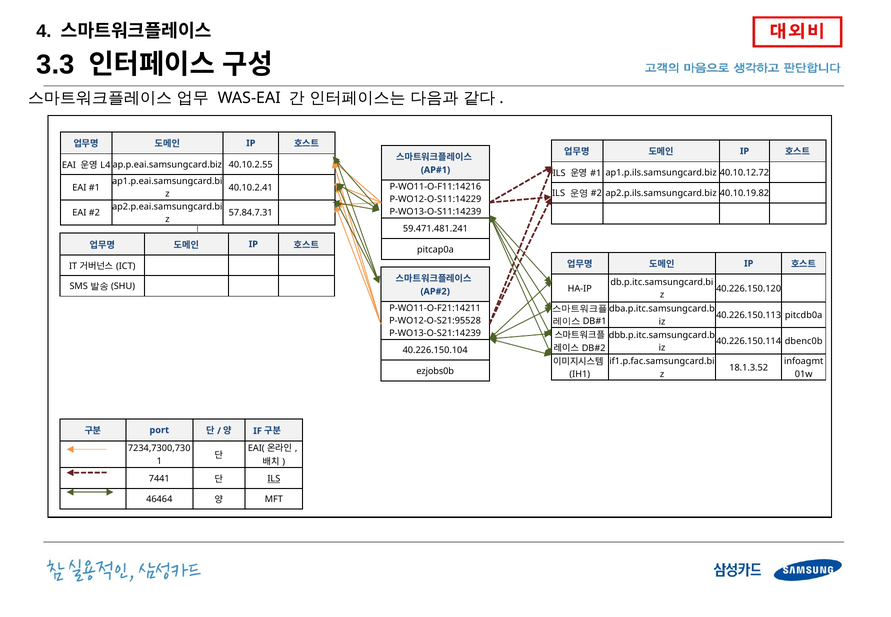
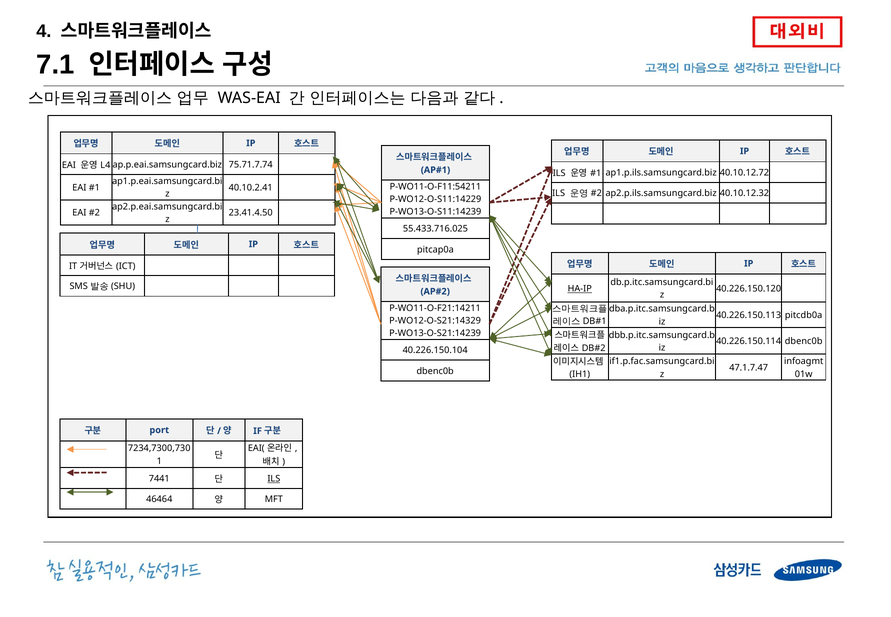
3.3: 3.3 -> 7.1 (55, 65)
40.10.2.55: 40.10.2.55 -> 75.71.7.74 (251, 165)
P-WO11-O-F11:14216: P-WO11-O-F11:14216 -> P-WO11-O-F11:54211 (435, 187)
40.10.19.82: 40.10.19.82 -> 40.10.12.32 (744, 193)
57.84.7.31: 57.84.7.31 -> 23.41.4.50 (251, 213)
59.471.481.241: 59.471.481.241 -> 55.433.716.025 (435, 229)
HA-IP underline: none -> present (580, 289)
P-WO12-O-S21:95528: P-WO12-O-S21:95528 -> P-WO12-O-S21:14329 (435, 321)
18.1.3.52: 18.1.3.52 -> 47.1.7.47 (749, 368)
ezjobs0b: ezjobs0b -> dbenc0b (435, 371)
